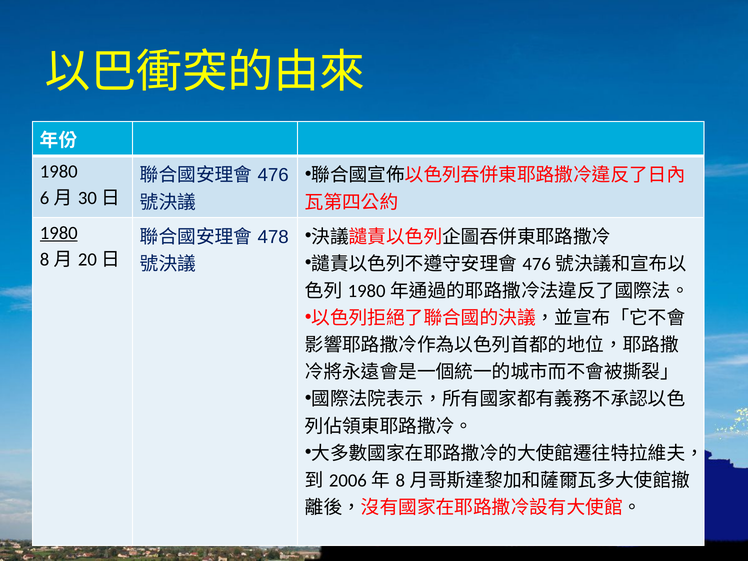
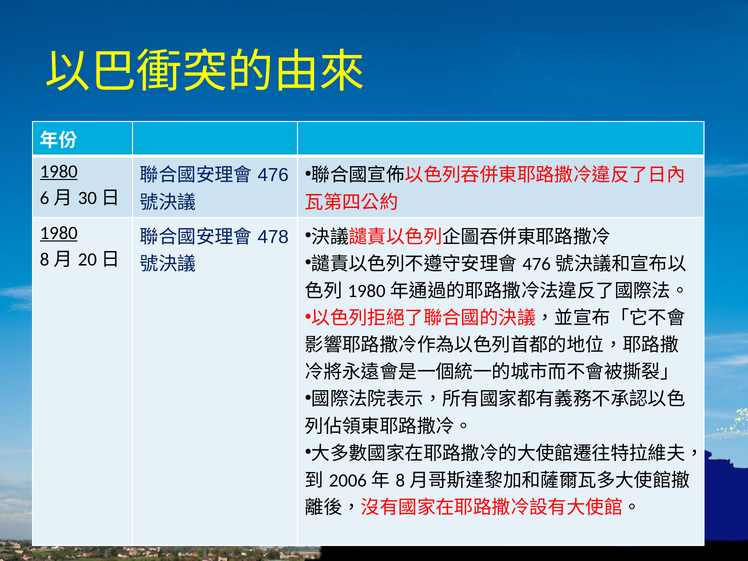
1980 underline: none -> present (59, 171)
